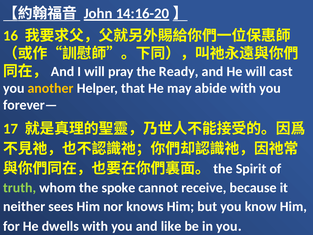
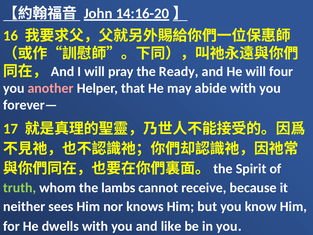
cast: cast -> four (281, 71)
another colour: yellow -> pink (51, 88)
spoke: spoke -> lambs (118, 188)
